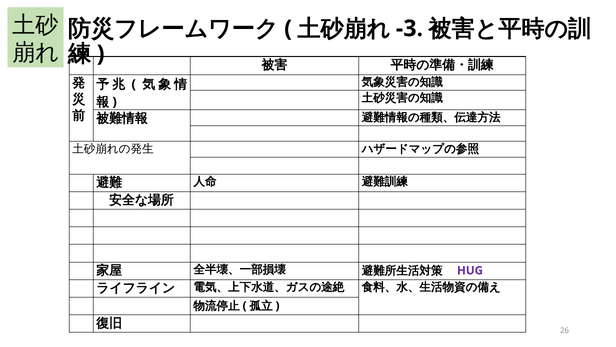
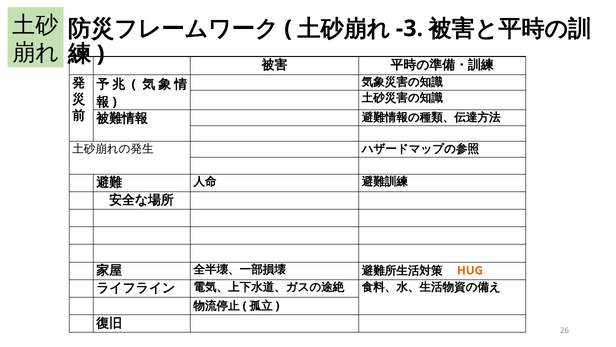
HUG colour: purple -> orange (470, 270)
